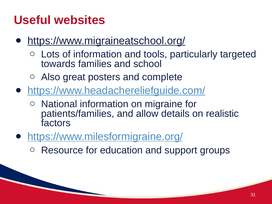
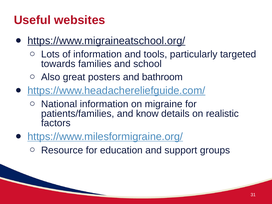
complete: complete -> bathroom (162, 77)
allow: allow -> know (147, 114)
